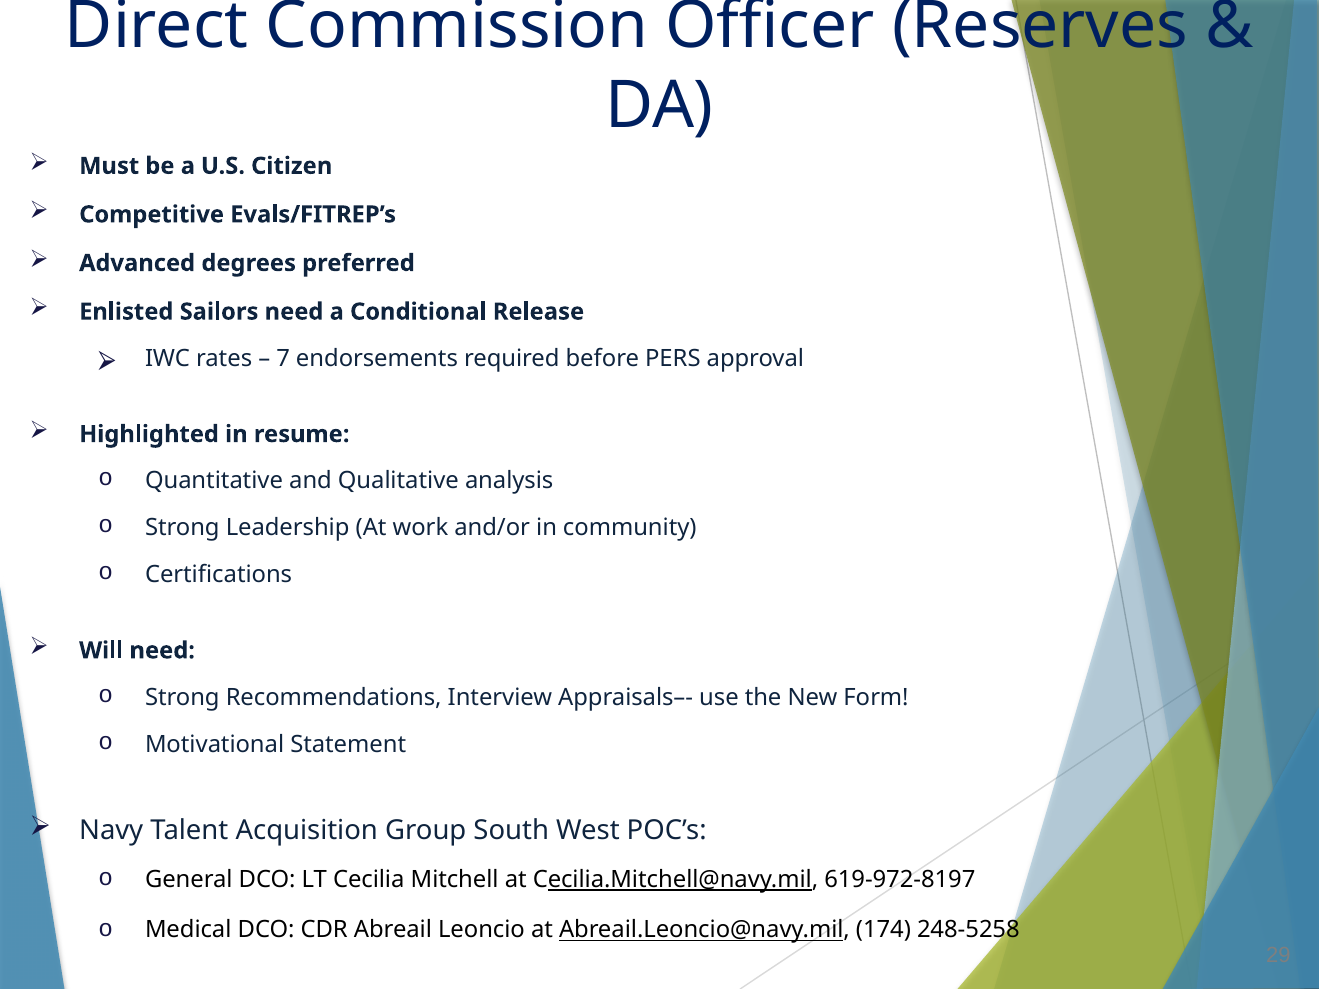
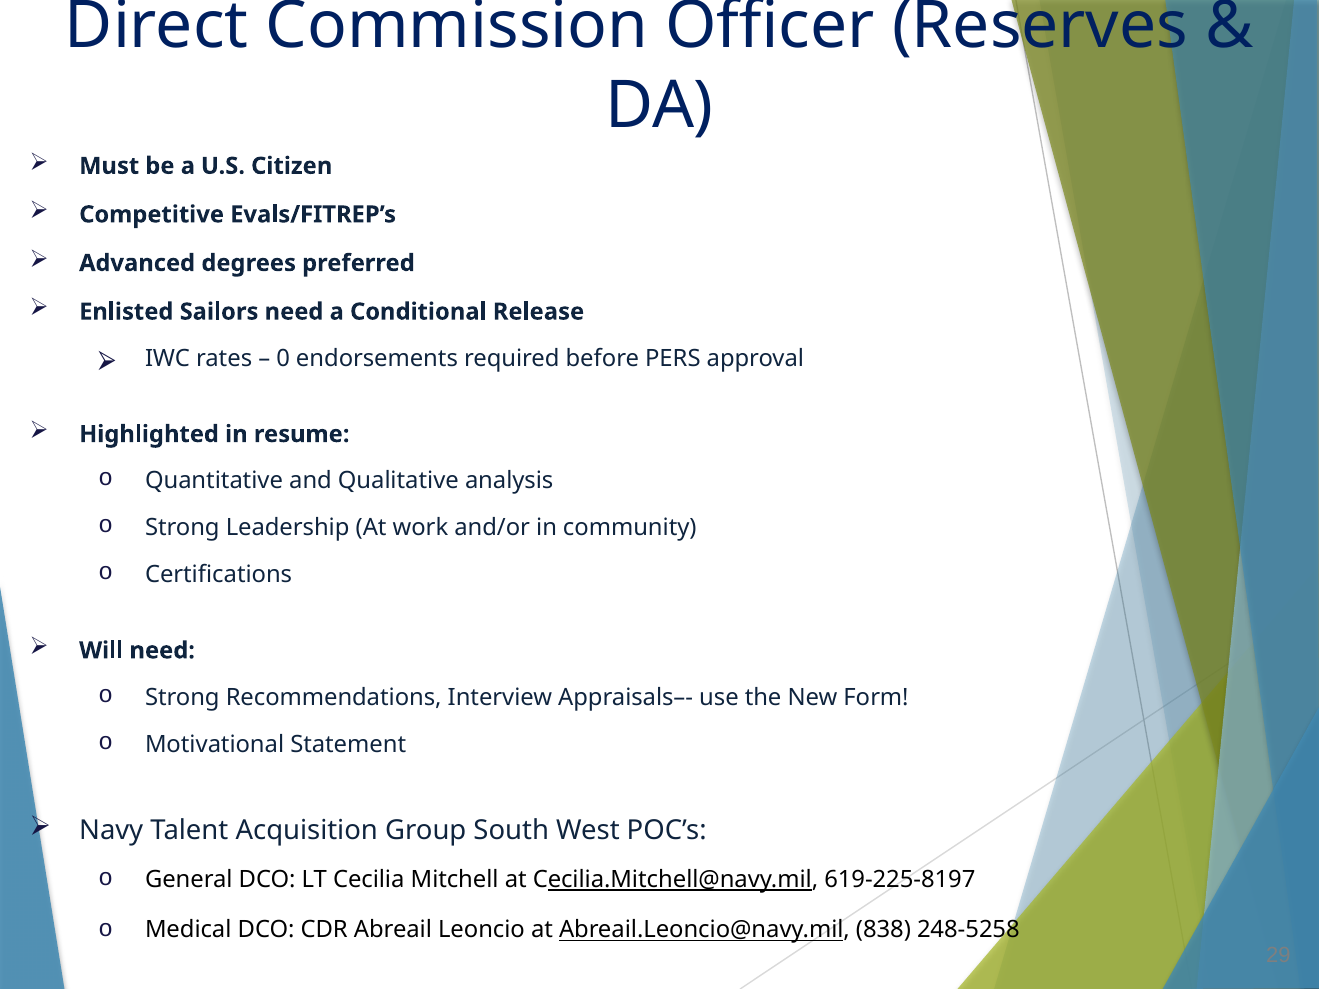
7: 7 -> 0 (283, 359)
619-972-8197: 619-972-8197 -> 619-225-8197 (900, 879)
174: 174 -> 838 (883, 930)
